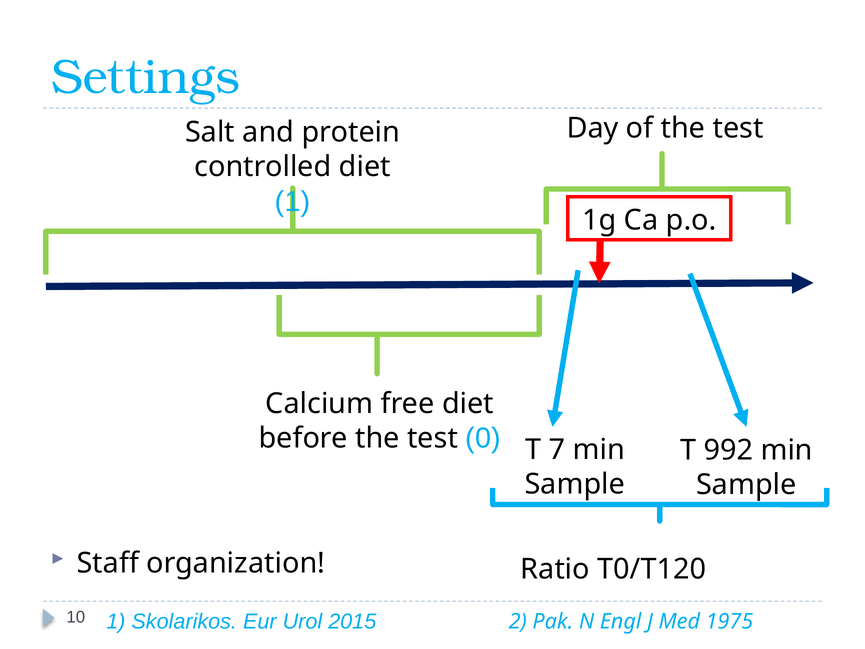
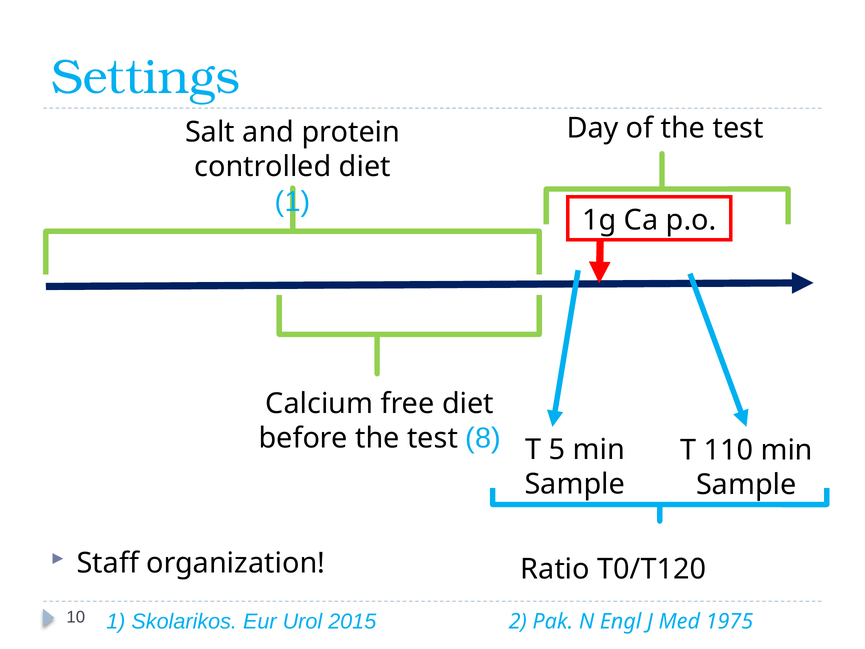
0: 0 -> 8 (483, 438)
7: 7 -> 5 (557, 449)
992: 992 -> 110 (728, 450)
